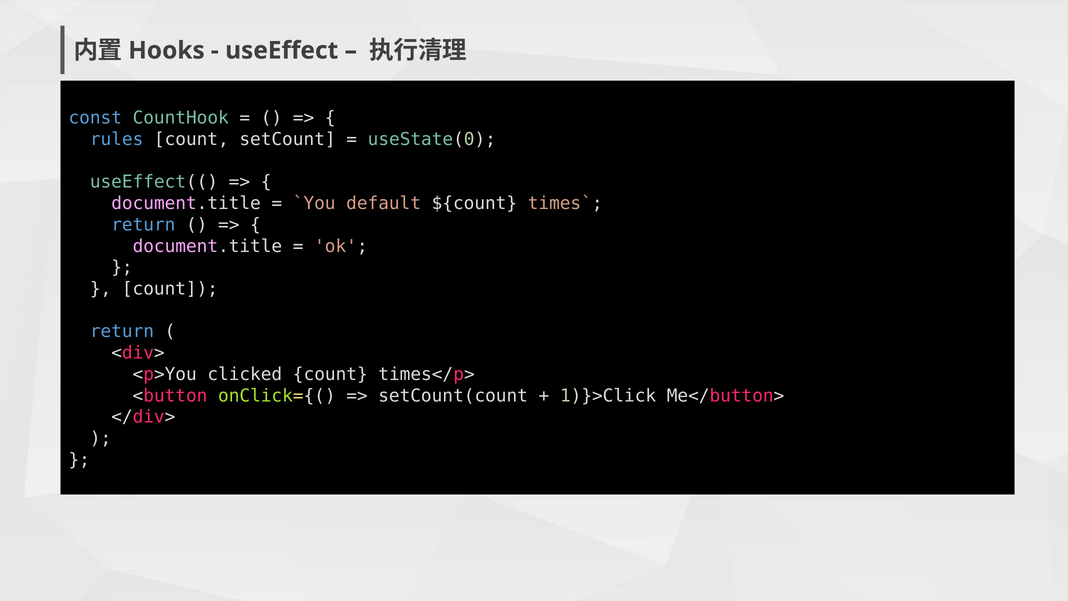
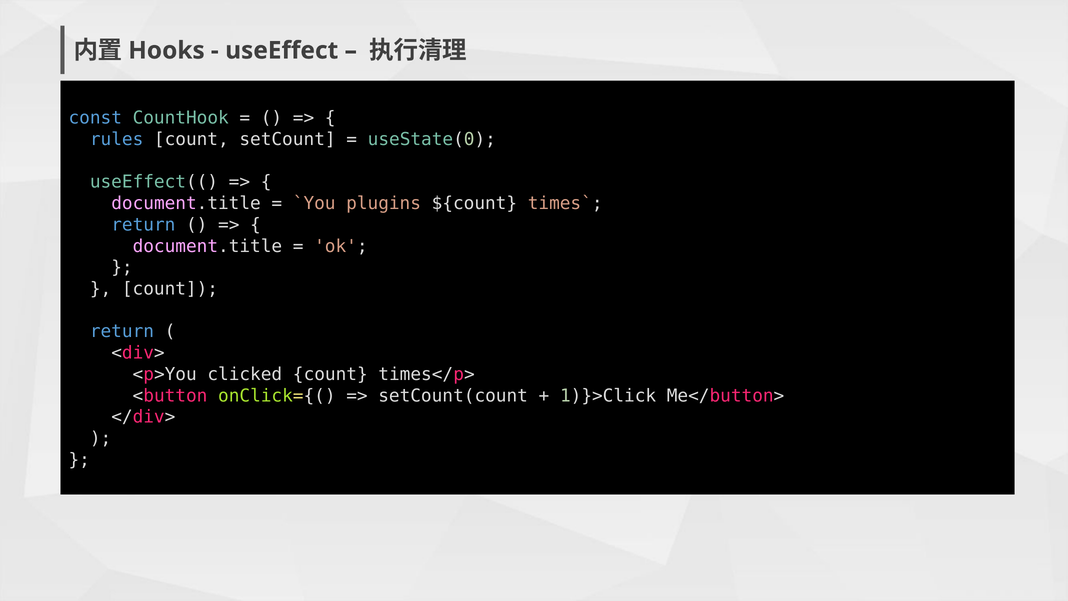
default: default -> plugins (384, 203)
